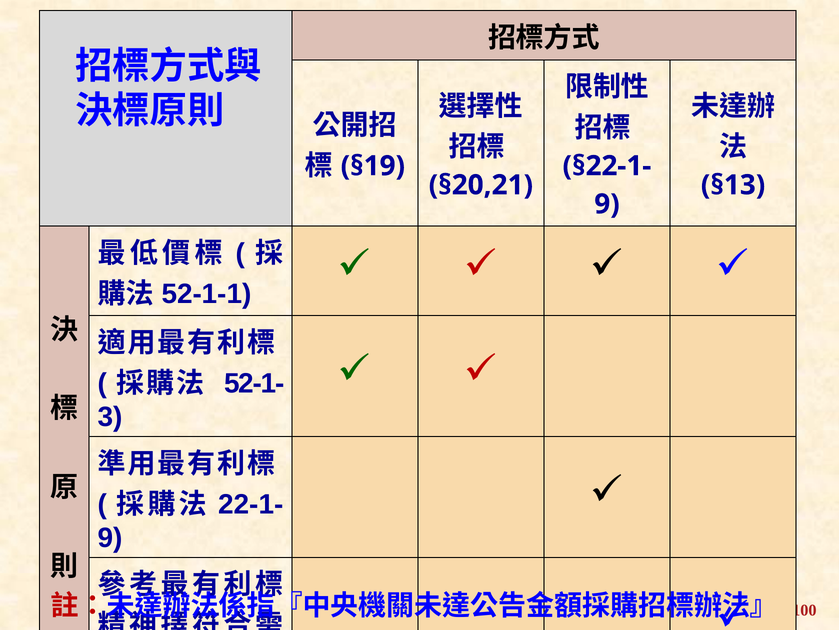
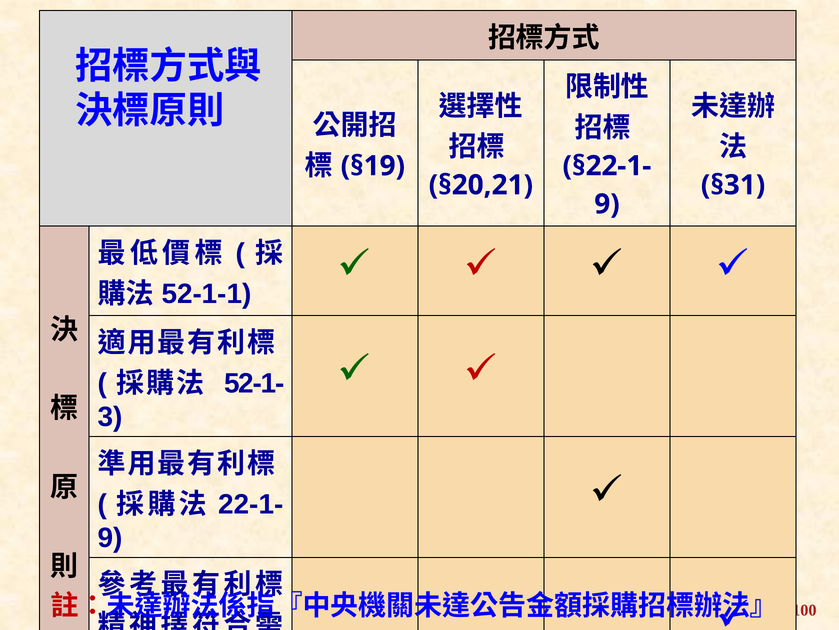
§13: §13 -> §31 (733, 185)
